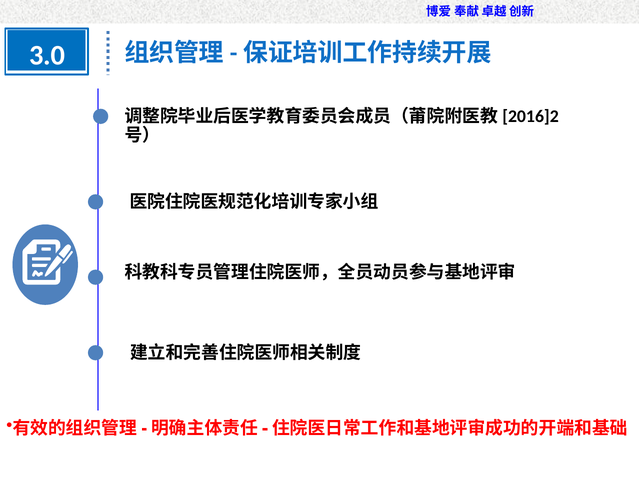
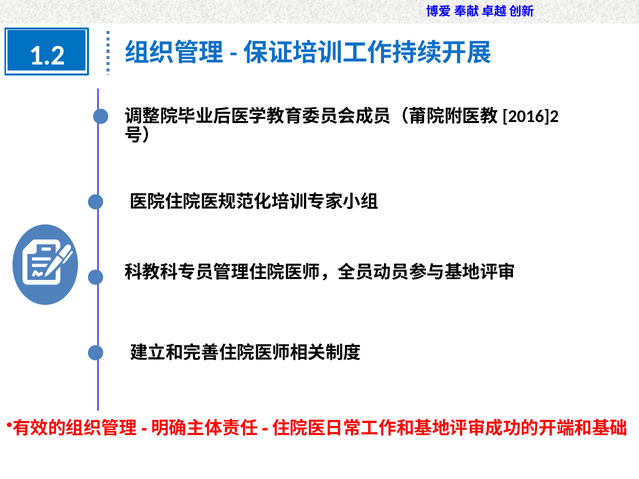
3.0: 3.0 -> 1.2 (47, 55)
